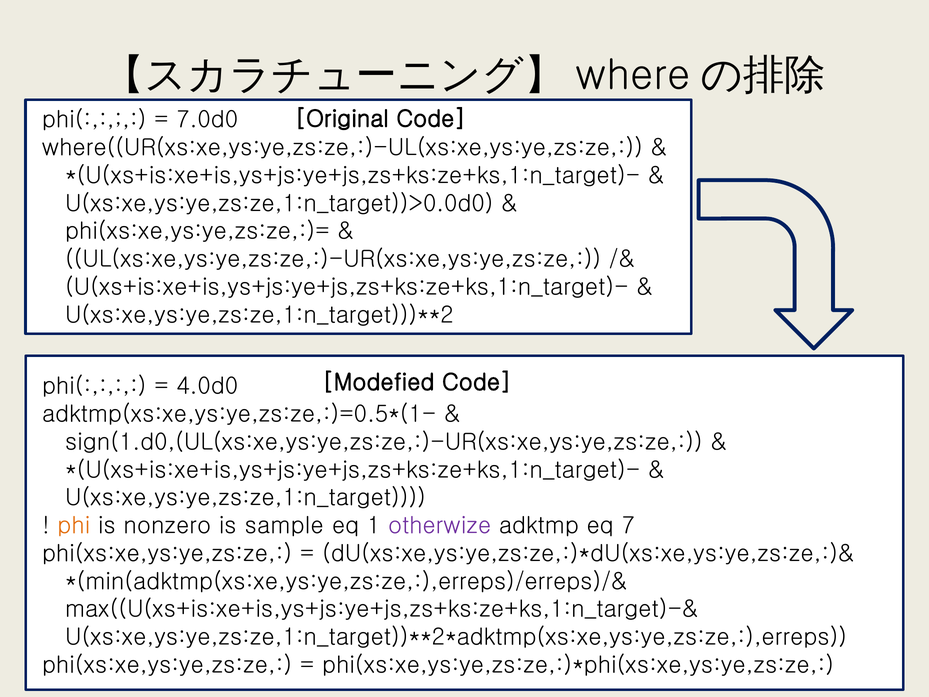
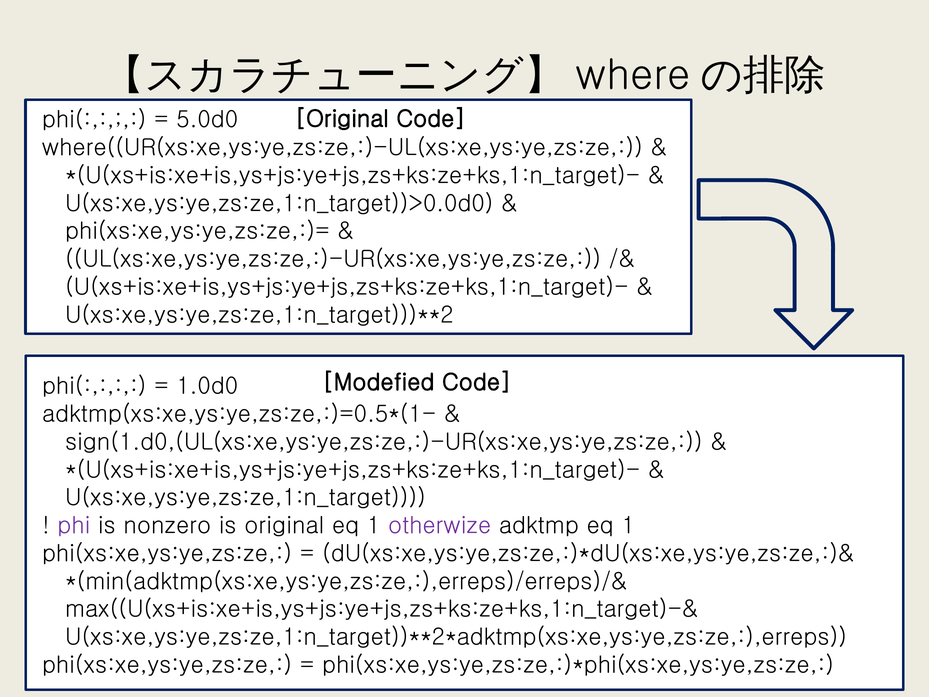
7.0d0: 7.0d0 -> 5.0d0 (207, 120)
4.0d0: 4.0d0 -> 1.0d0 (207, 386)
phi colour: orange -> purple (74, 525)
is sample: sample -> original (284, 525)
adktmp eq 7: 7 -> 1 (628, 525)
